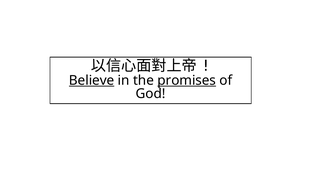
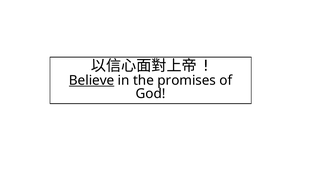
promises underline: present -> none (187, 80)
